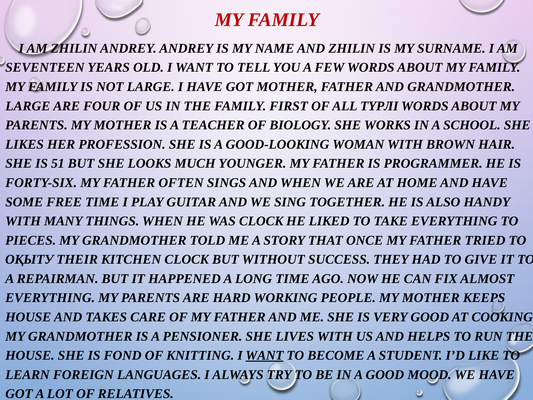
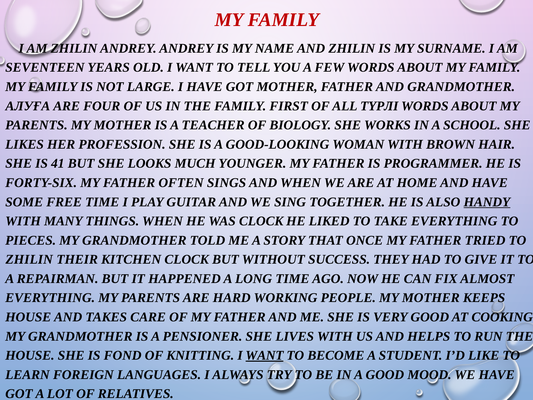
LARGE: LARGE -> АЛУҒА (28, 106)
51: 51 -> 41 (58, 163)
HANDY underline: none -> present (487, 202)
ОҚЫТУ: ОҚЫТУ -> ZHILIN (29, 259)
